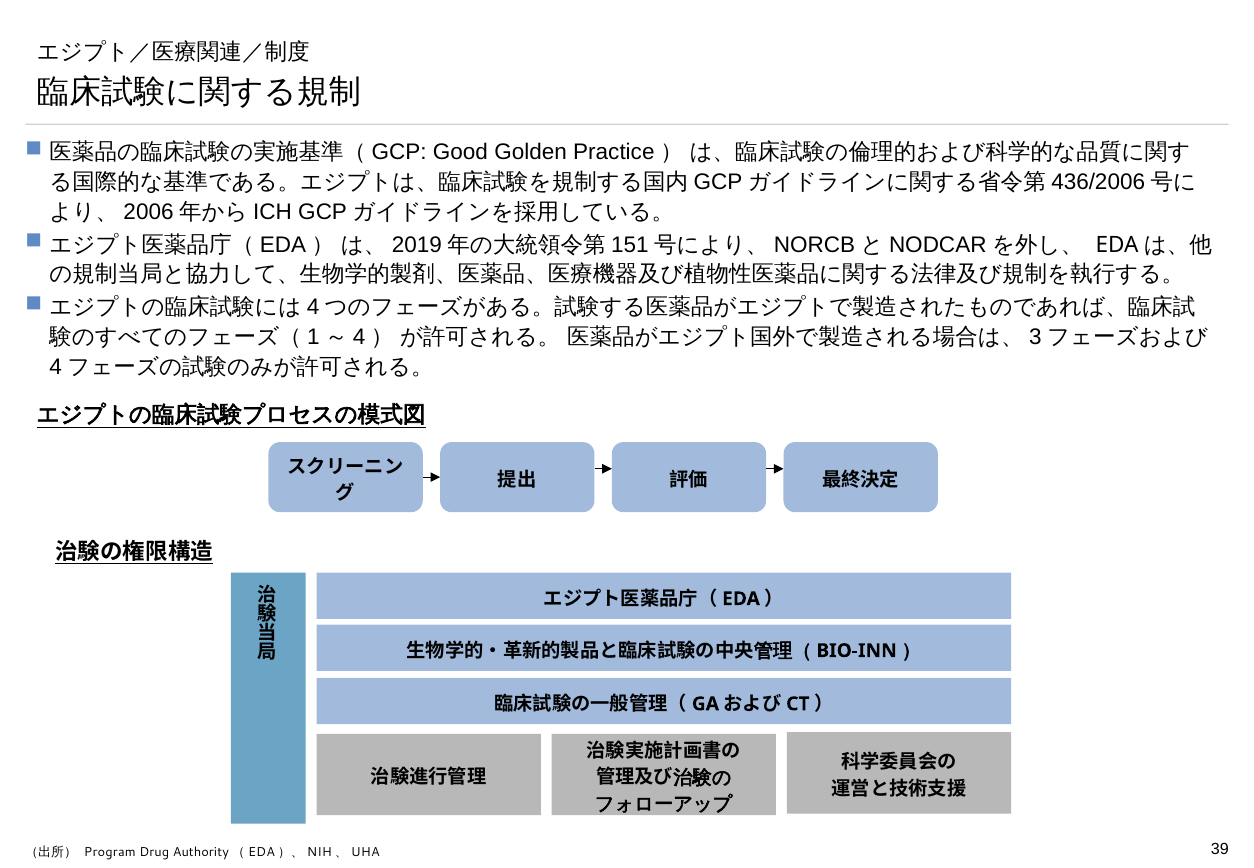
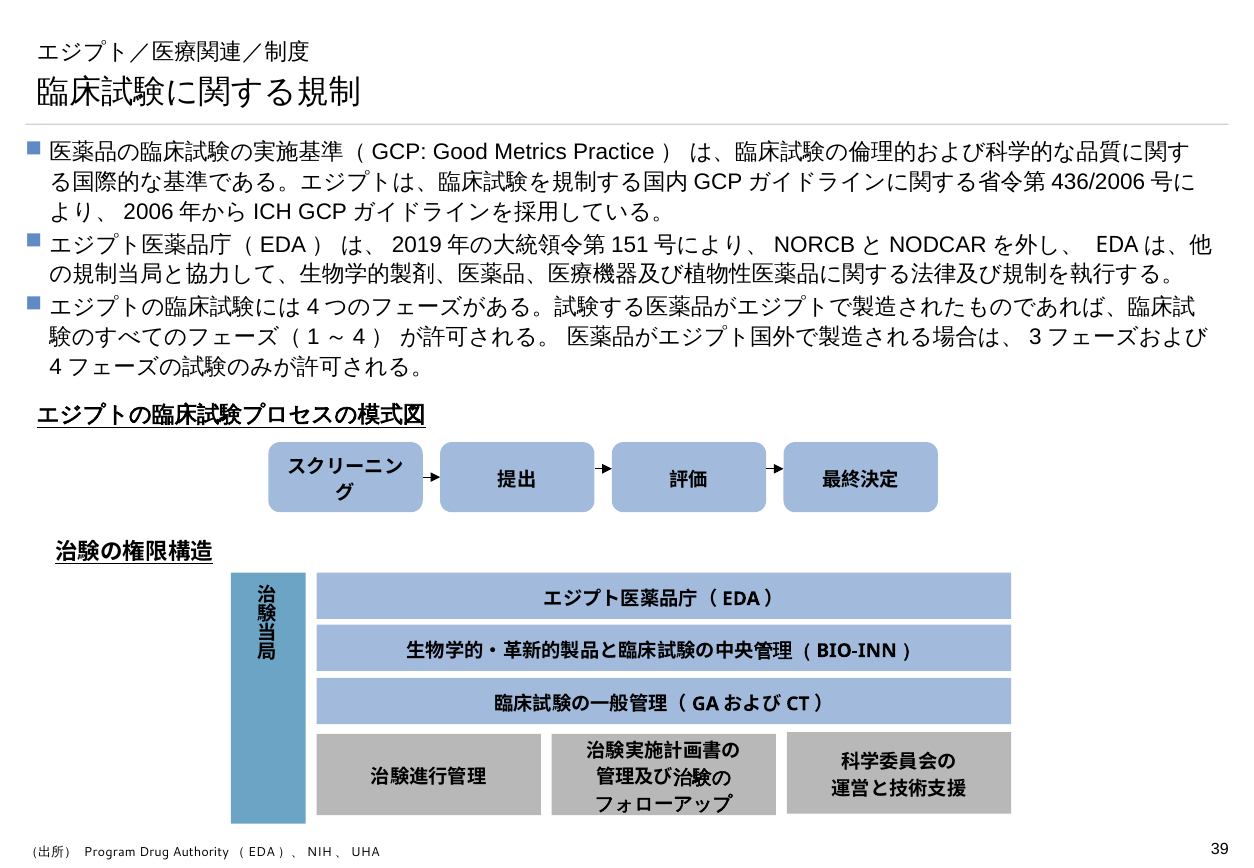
Golden: Golden -> Metrics (531, 152)
